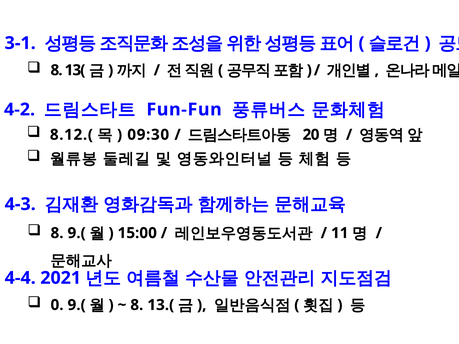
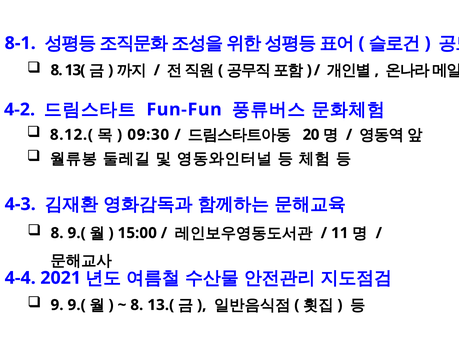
3-1: 3-1 -> 8-1 (20, 43)
0: 0 -> 9 (57, 305)
